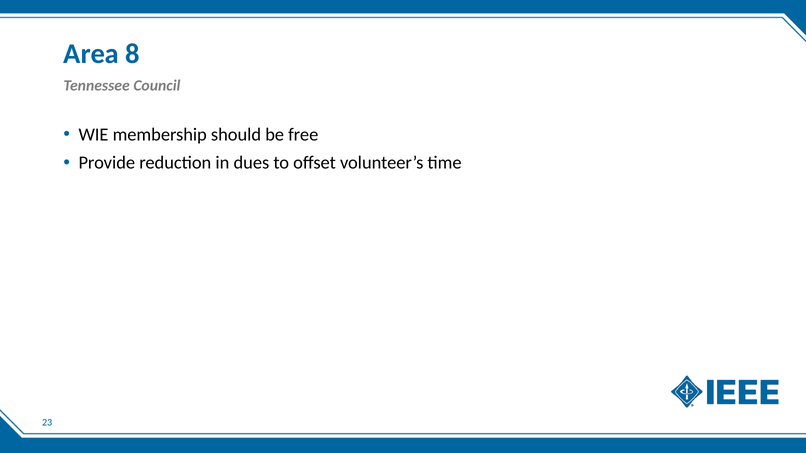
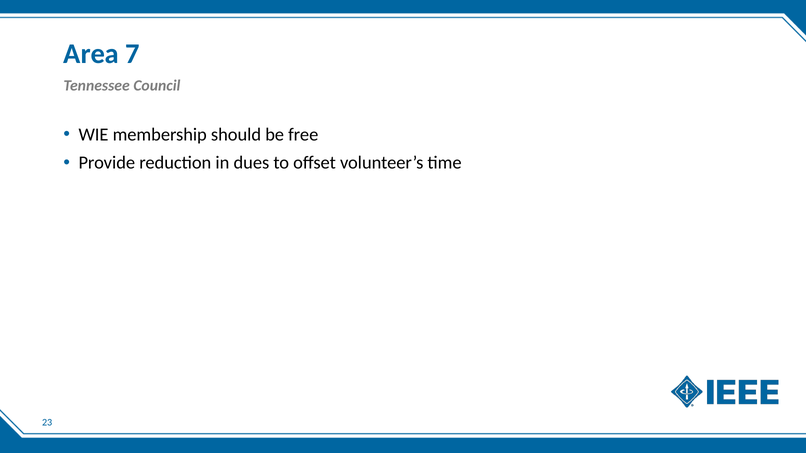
8: 8 -> 7 (133, 54)
